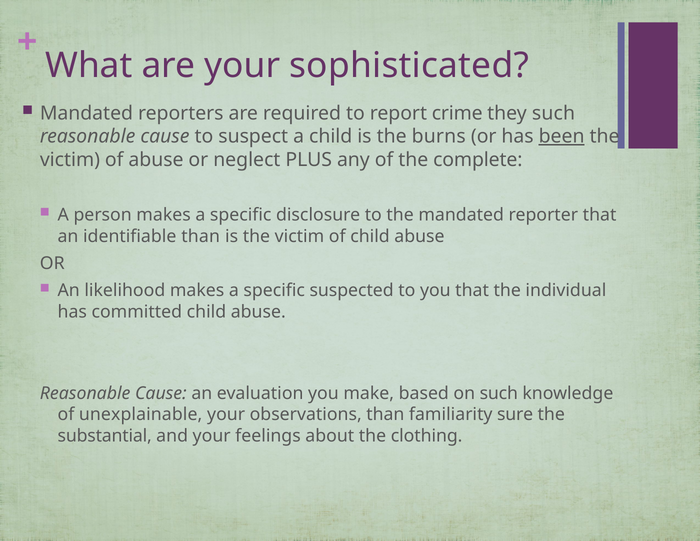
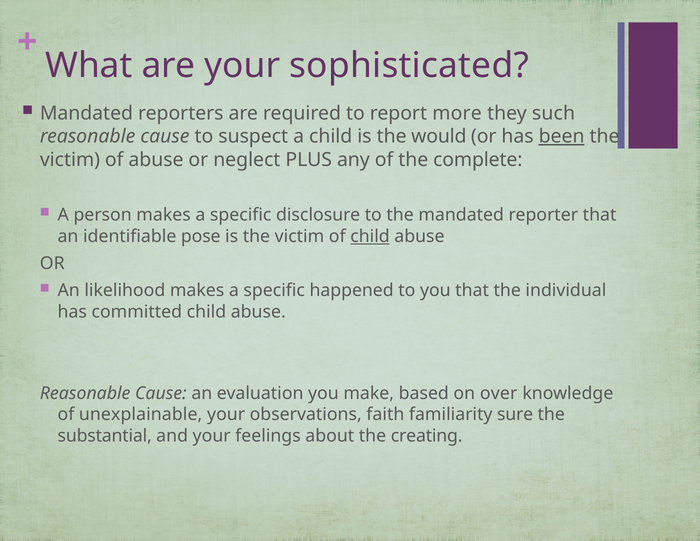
crime: crime -> more (457, 113)
burns: burns -> would (439, 136)
identifiable than: than -> pose (201, 236)
child underline: none -> present (370, 236)
suspected: suspected -> happened (352, 291)
on such: such -> over (499, 393)
observations than: than -> faith (385, 415)
clothing: clothing -> creating (427, 436)
